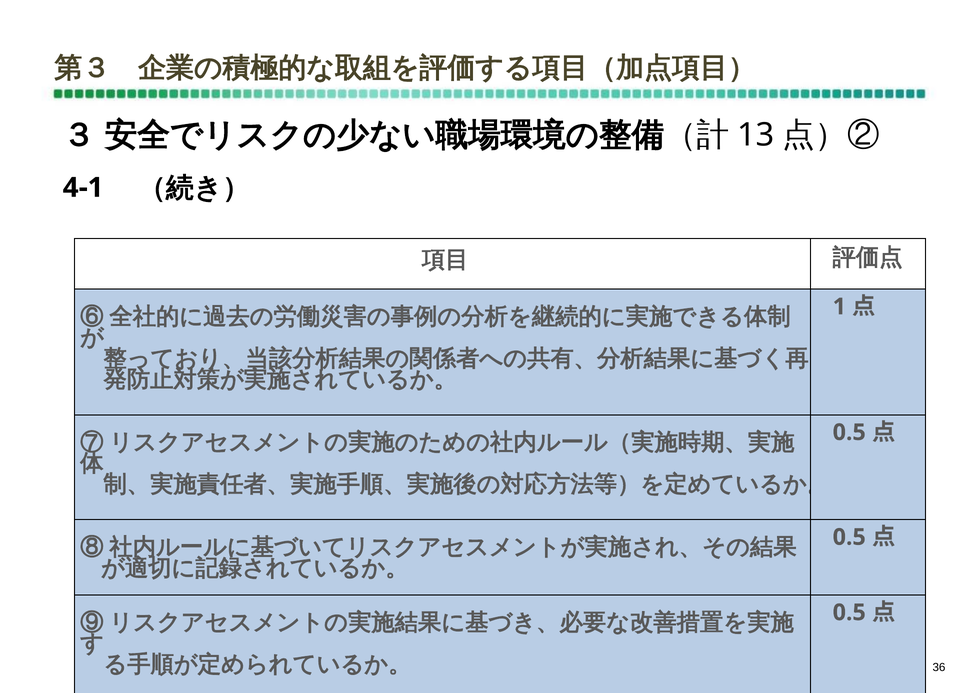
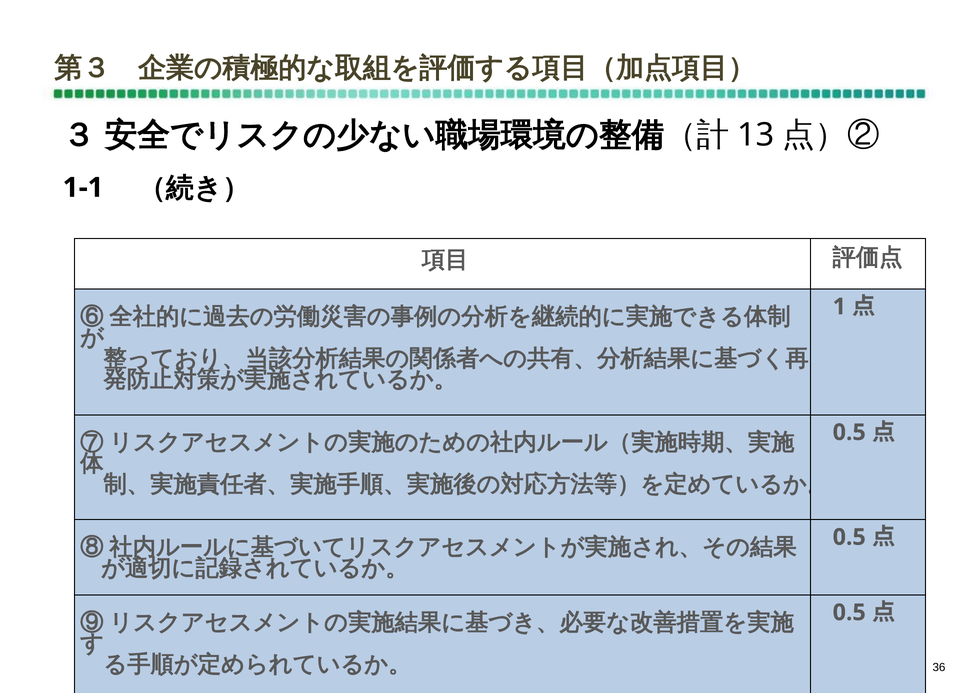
4-1: 4-1 -> 1-1 (83, 188)
